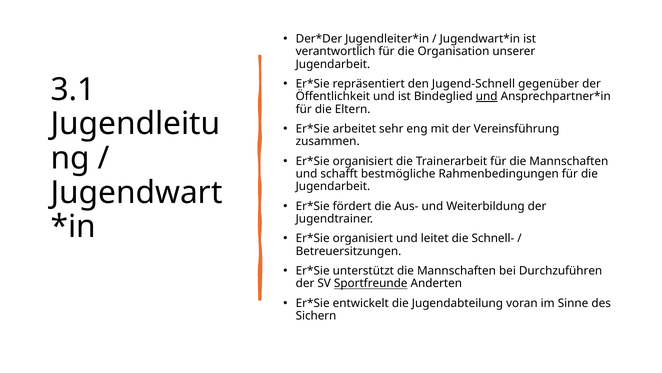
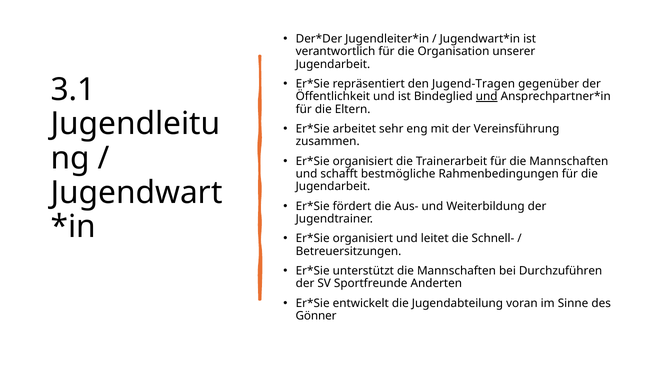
Jugend-Schnell: Jugend-Schnell -> Jugend-Tragen (474, 84)
Sportfreunde underline: present -> none (371, 283)
Sichern: Sichern -> Gönner (316, 315)
